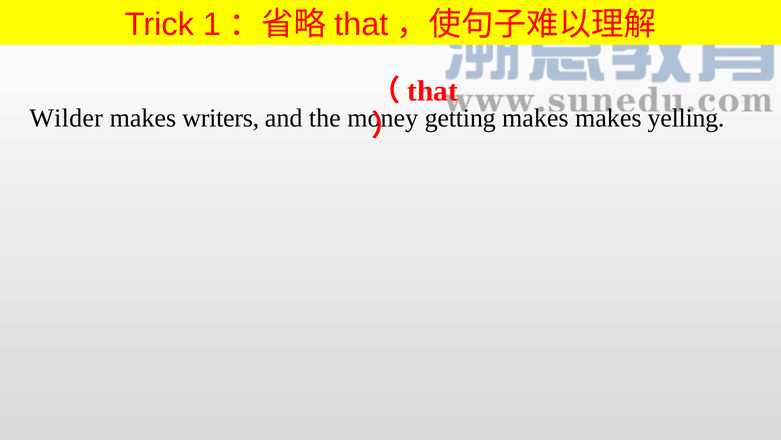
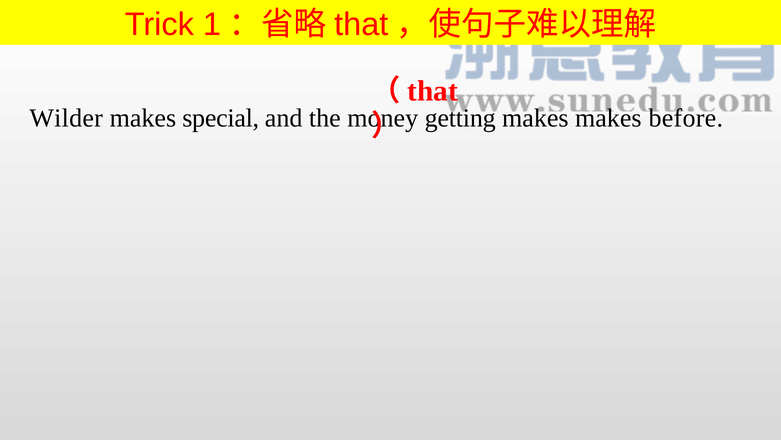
writers: writers -> special (221, 118)
yelling: yelling -> before (686, 118)
